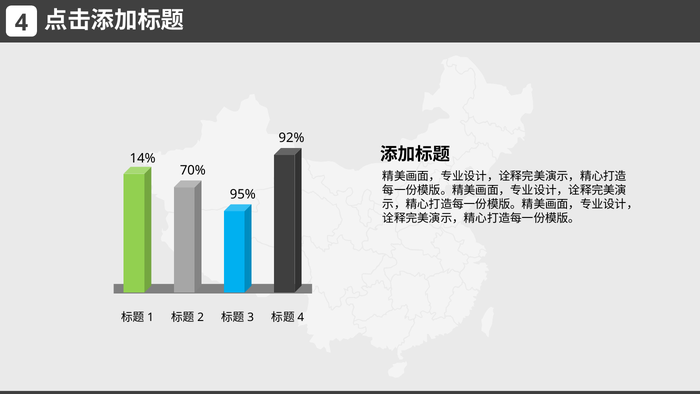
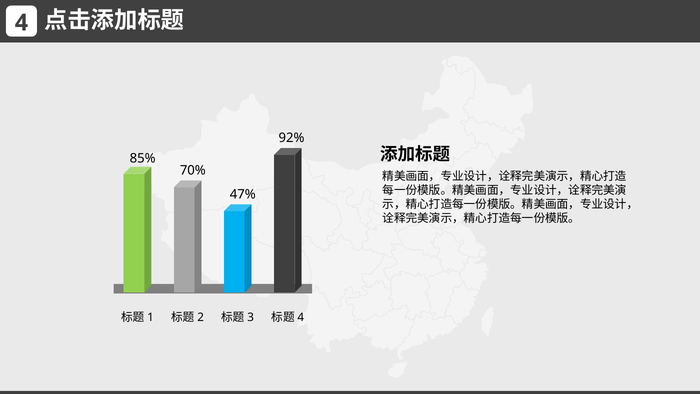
14%: 14% -> 85% (143, 158)
95%: 95% -> 47% (243, 194)
